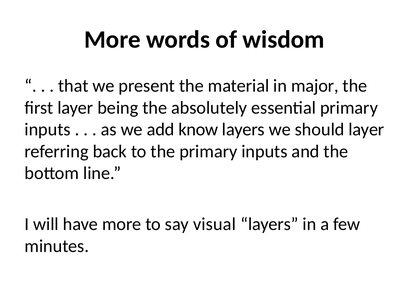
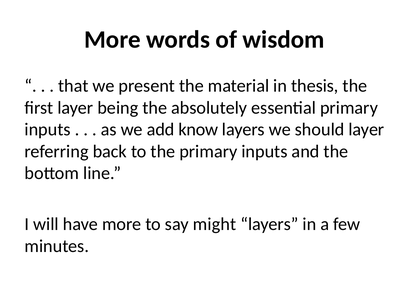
major: major -> thesis (315, 86)
visual: visual -> might (215, 224)
